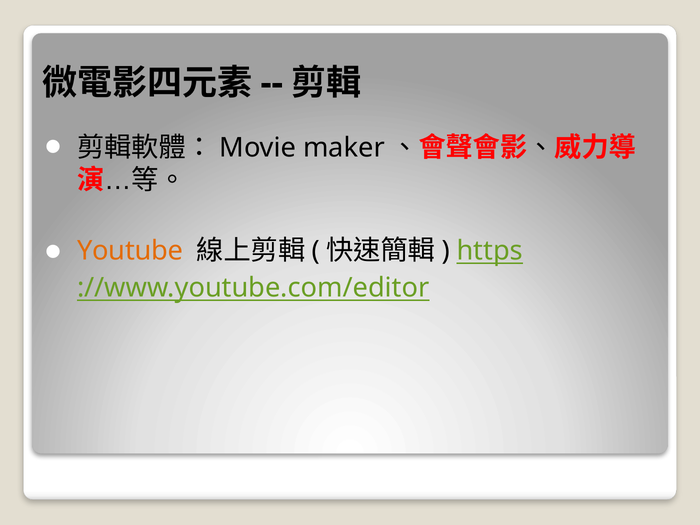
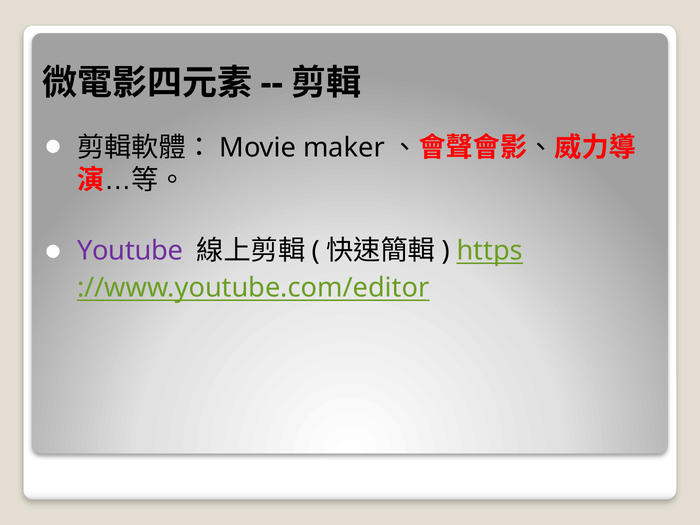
Youtube colour: orange -> purple (130, 251)
